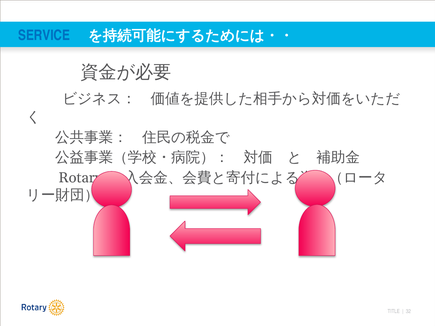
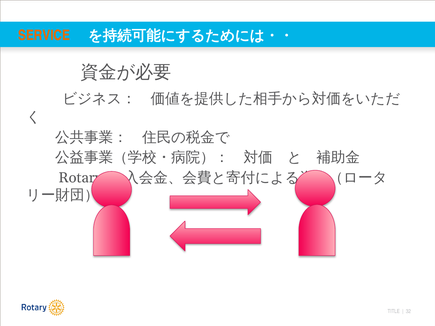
SERVICE colour: blue -> orange (44, 35)
